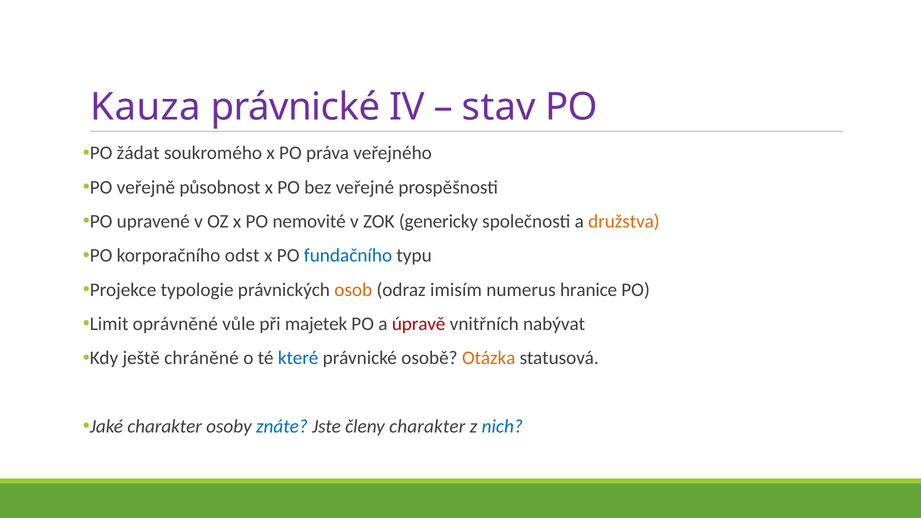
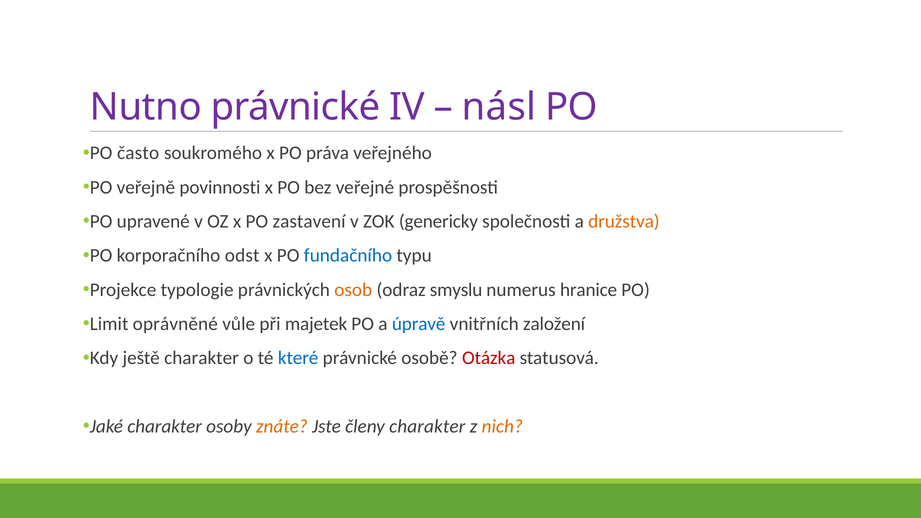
Kauza: Kauza -> Nutno (146, 107)
stav: stav -> násl (499, 107)
žádat: žádat -> často (138, 153)
působnost: působnost -> povinnosti (220, 187)
nemovité: nemovité -> zastavení (309, 221)
imisím: imisím -> smyslu (456, 290)
úpravě colour: red -> blue (419, 324)
nabývat: nabývat -> založení (554, 324)
ještě chráněné: chráněné -> charakter (202, 358)
Otázka colour: orange -> red (489, 358)
znáte colour: blue -> orange (282, 426)
nich colour: blue -> orange (502, 426)
